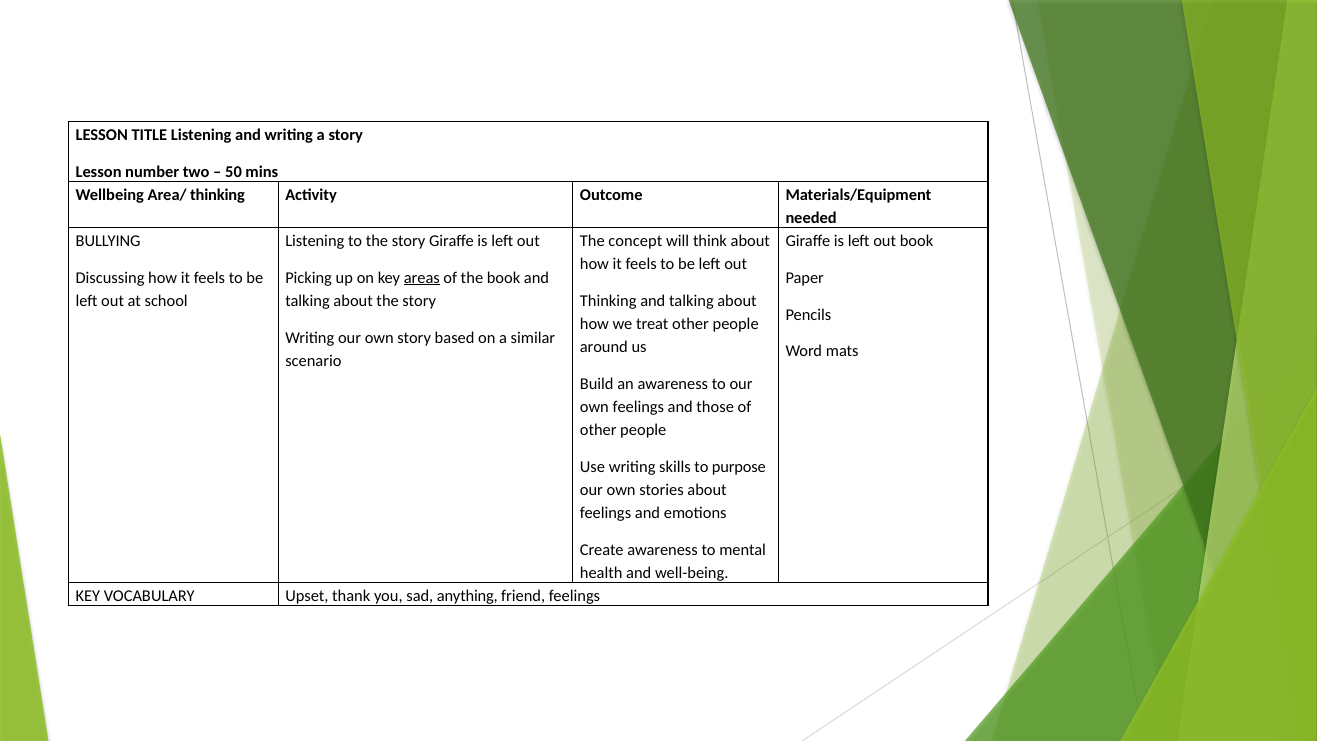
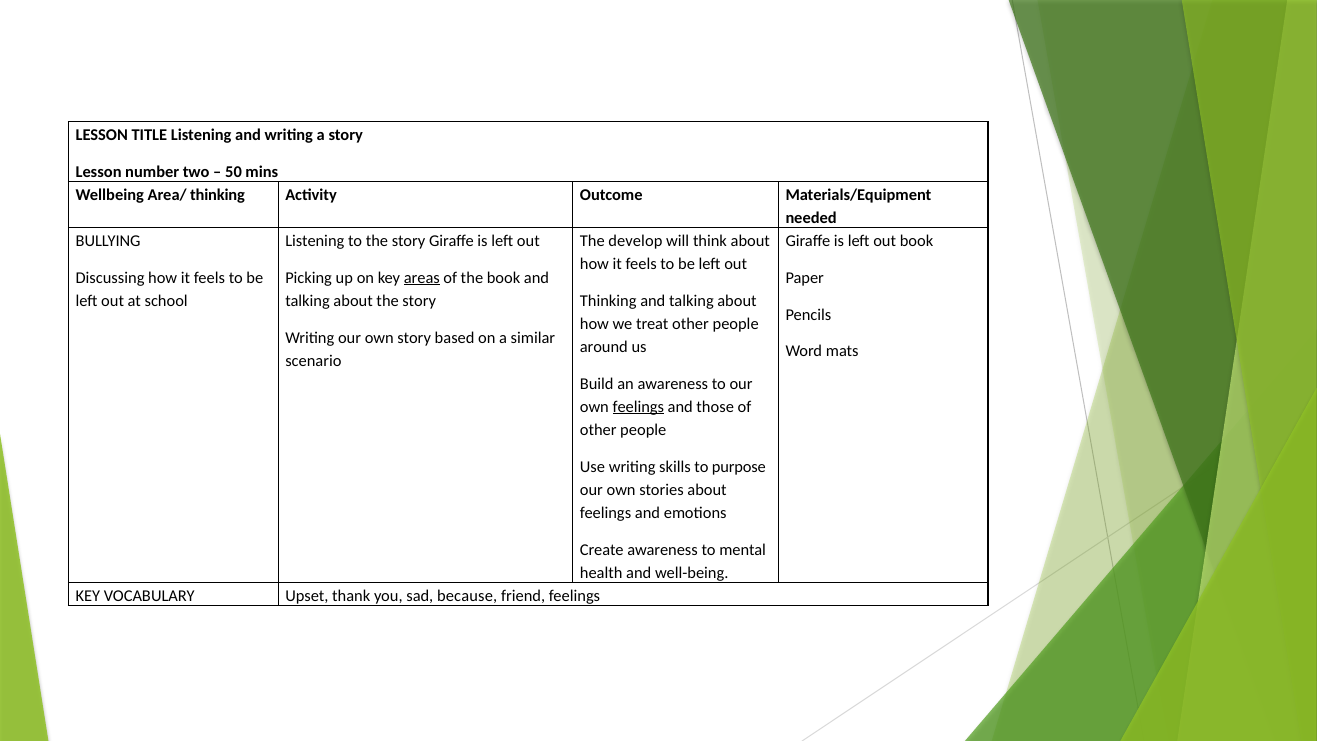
concept: concept -> develop (635, 241)
feelings underline: none -> present (638, 407)
anything: anything -> because (467, 596)
